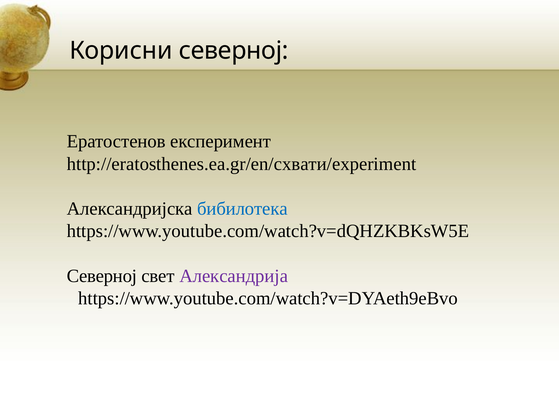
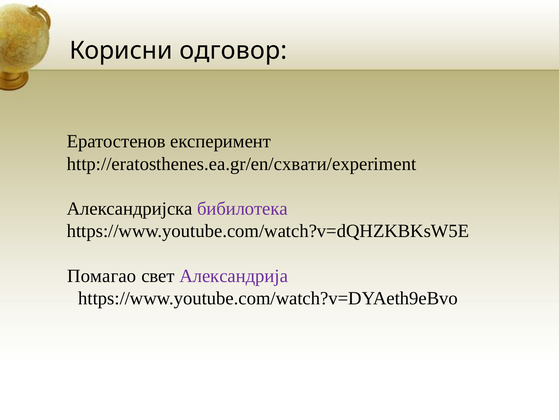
Корисни северној: северној -> одговор (233, 51)
бибилотека colour: blue -> purple (242, 208)
Северној: Северној -> Помагао (102, 275)
